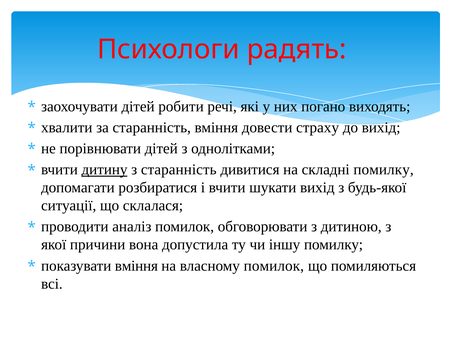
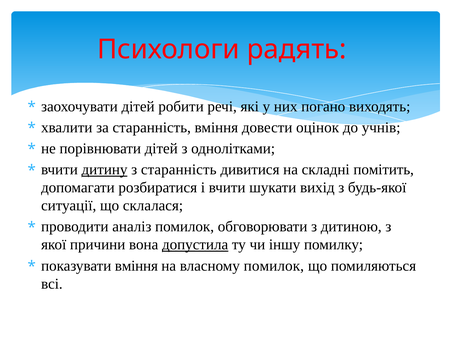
страху: страху -> оцінок (318, 128)
до вихід: вихід -> учнів (381, 128)
складні помилку: помилку -> помітить (384, 170)
допустила underline: none -> present (195, 245)
